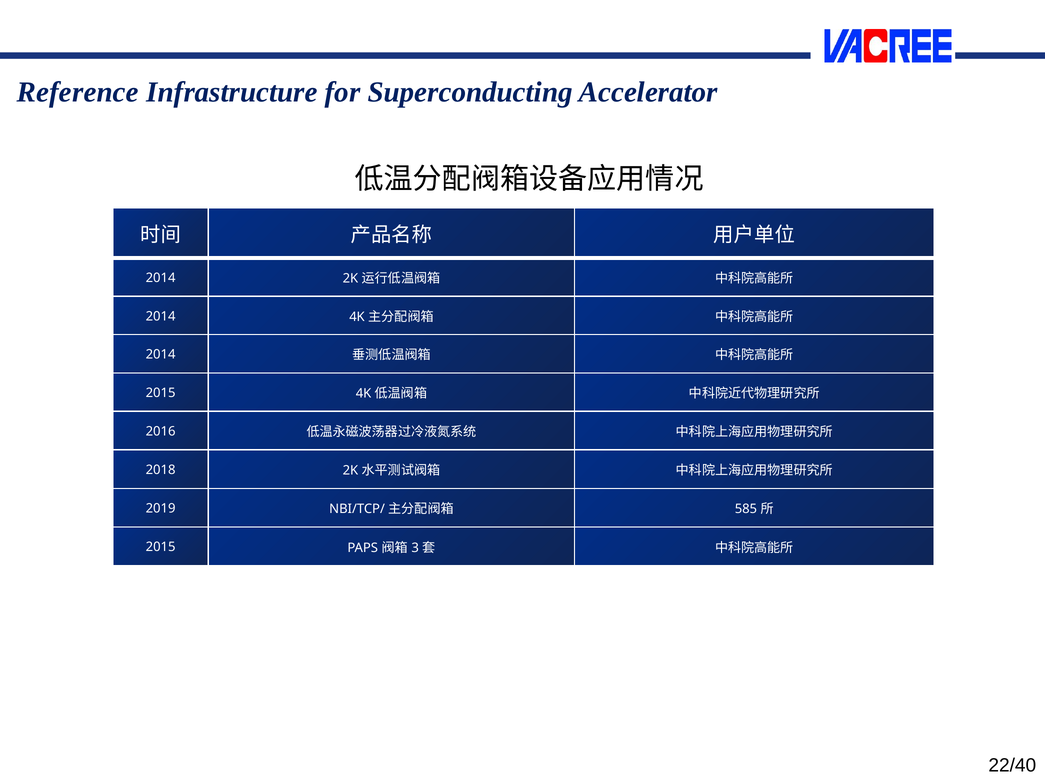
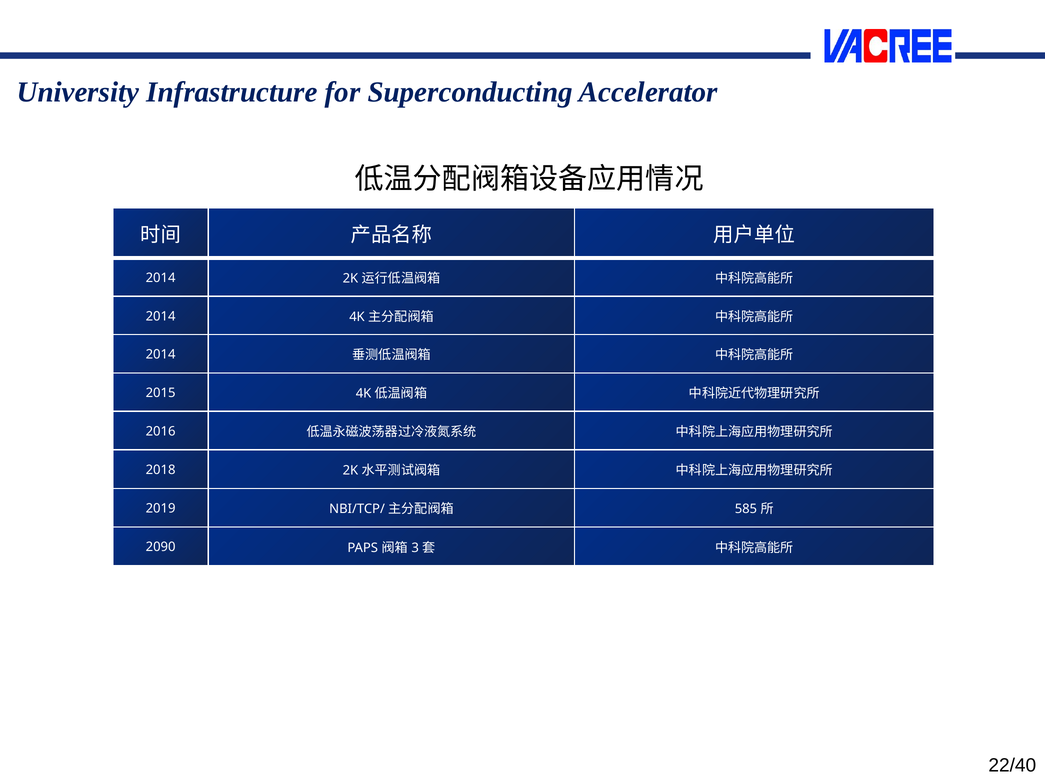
Reference: Reference -> University (78, 92)
2015: 2015 -> 2090 (161, 547)
